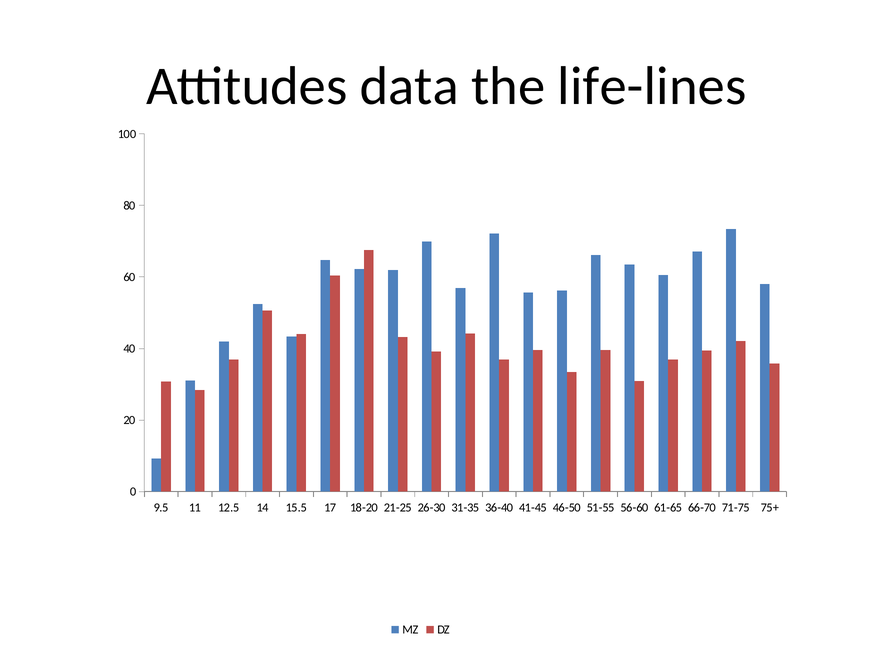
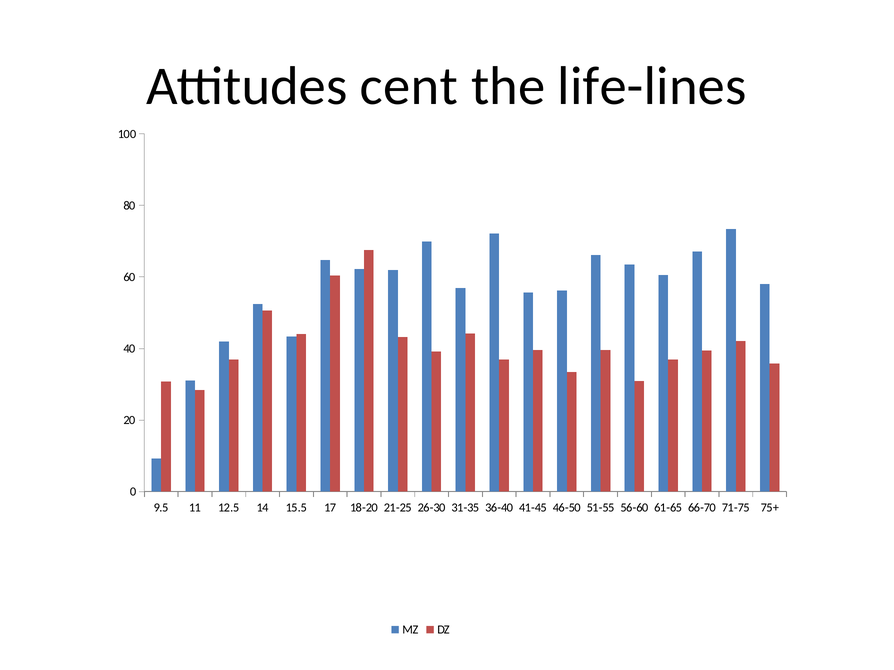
data: data -> cent (409, 87)
